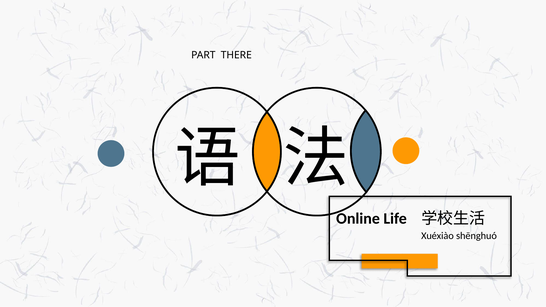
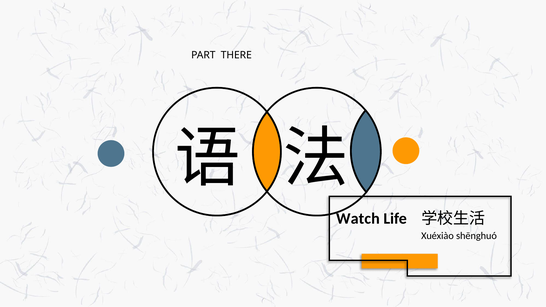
Online: Online -> Watch (358, 219)
